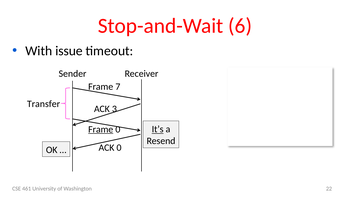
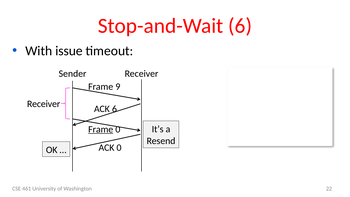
7: 7 -> 9 (118, 87)
Transfer: Transfer -> Receiver (44, 104)
ACK 3: 3 -> 6 (114, 109)
It’s underline: present -> none (158, 129)
